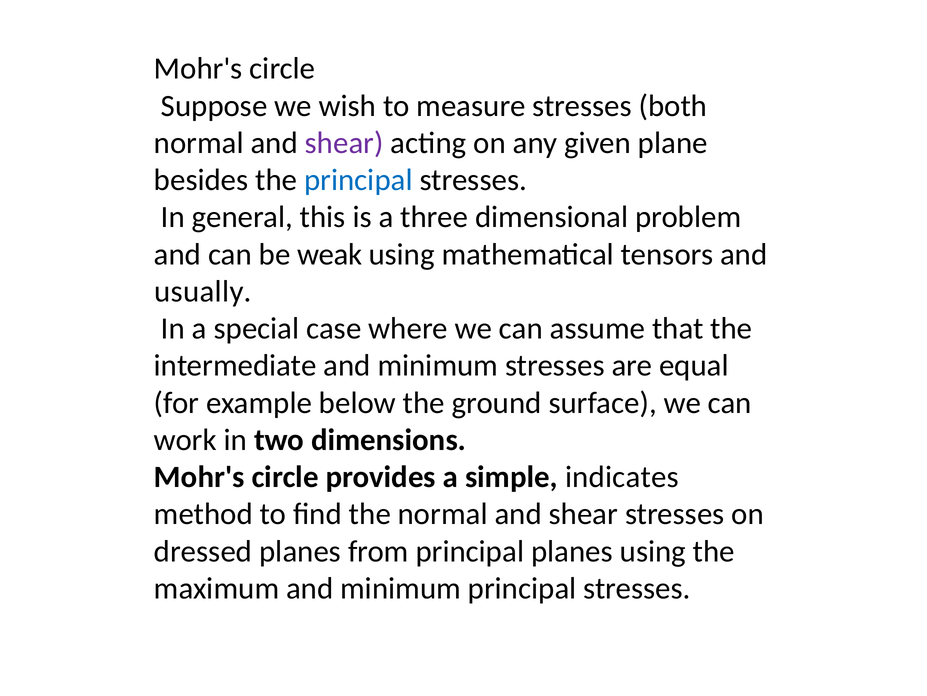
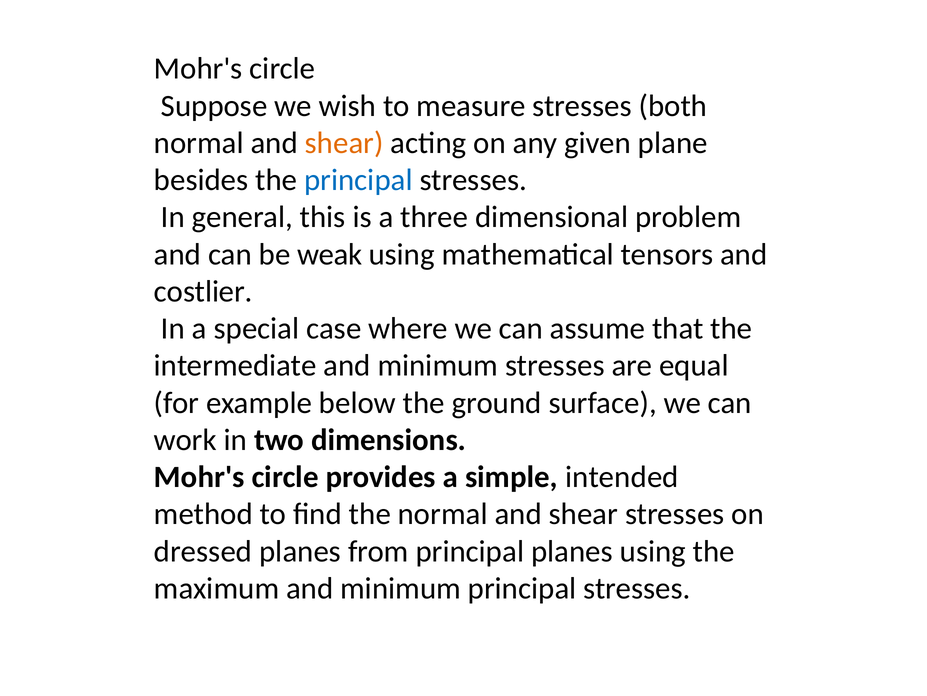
shear colour: purple -> orange (344, 143)
usually: usually -> costlier (203, 291)
indicates: indicates -> intended (622, 477)
